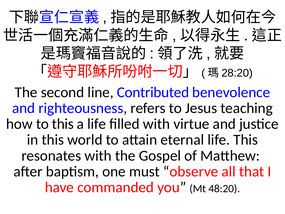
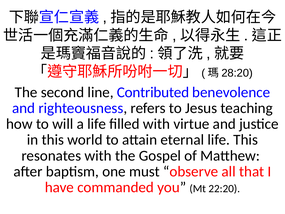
to this: this -> will (63, 124)
48:20: 48:20 -> 22:20 (224, 188)
